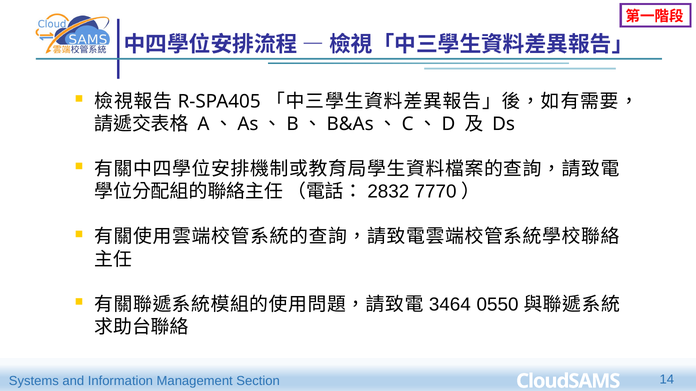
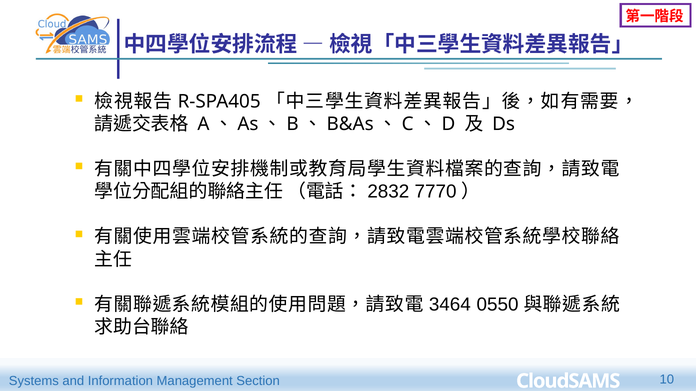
14: 14 -> 10 (667, 380)
